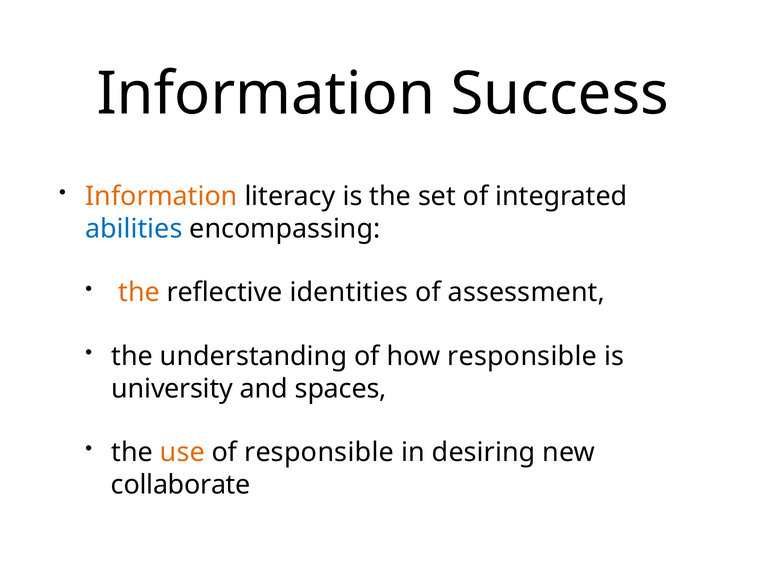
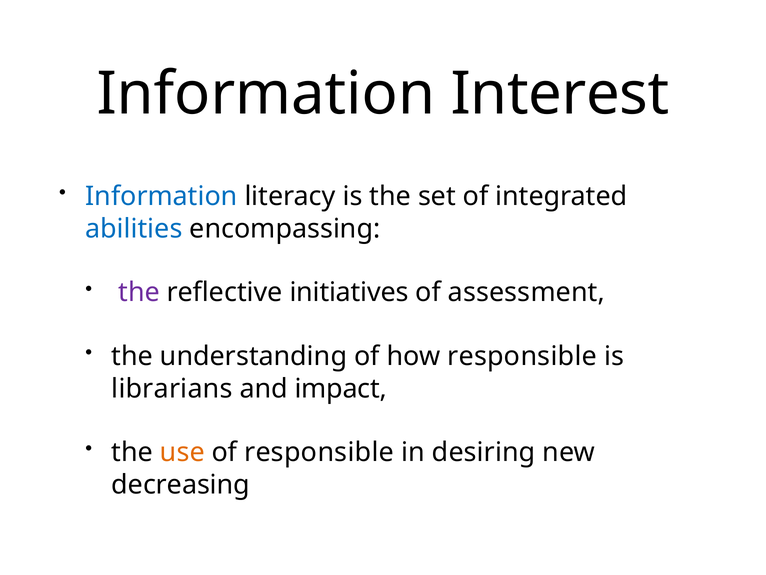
Success: Success -> Interest (560, 94)
Information colour: orange -> blue (161, 196)
the colour: orange -> purple (139, 292)
identities: identities -> initiatives (349, 292)
university: university -> librarians (172, 388)
spaces: spaces -> impact (341, 388)
collaborate: collaborate -> decreasing (181, 484)
